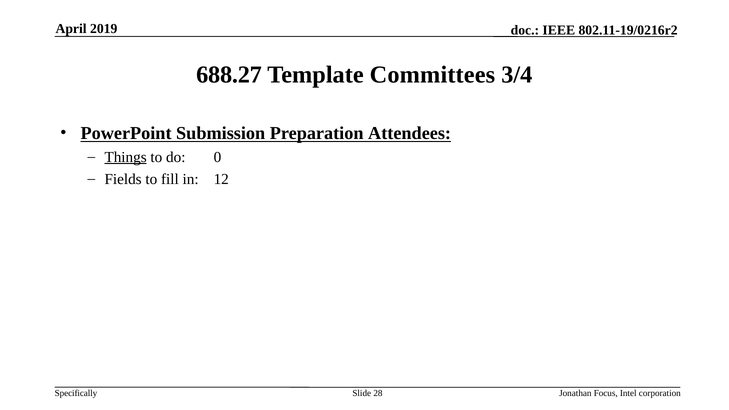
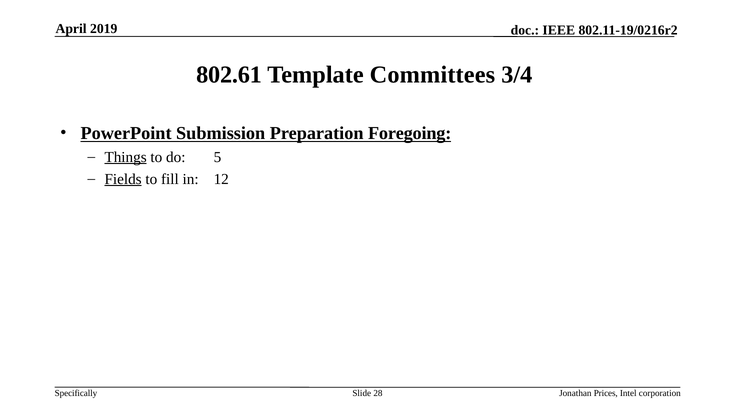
688.27: 688.27 -> 802.61 (229, 75)
Attendees: Attendees -> Foregoing (410, 133)
0: 0 -> 5 (217, 157)
Fields underline: none -> present (123, 179)
Focus: Focus -> Prices (606, 393)
